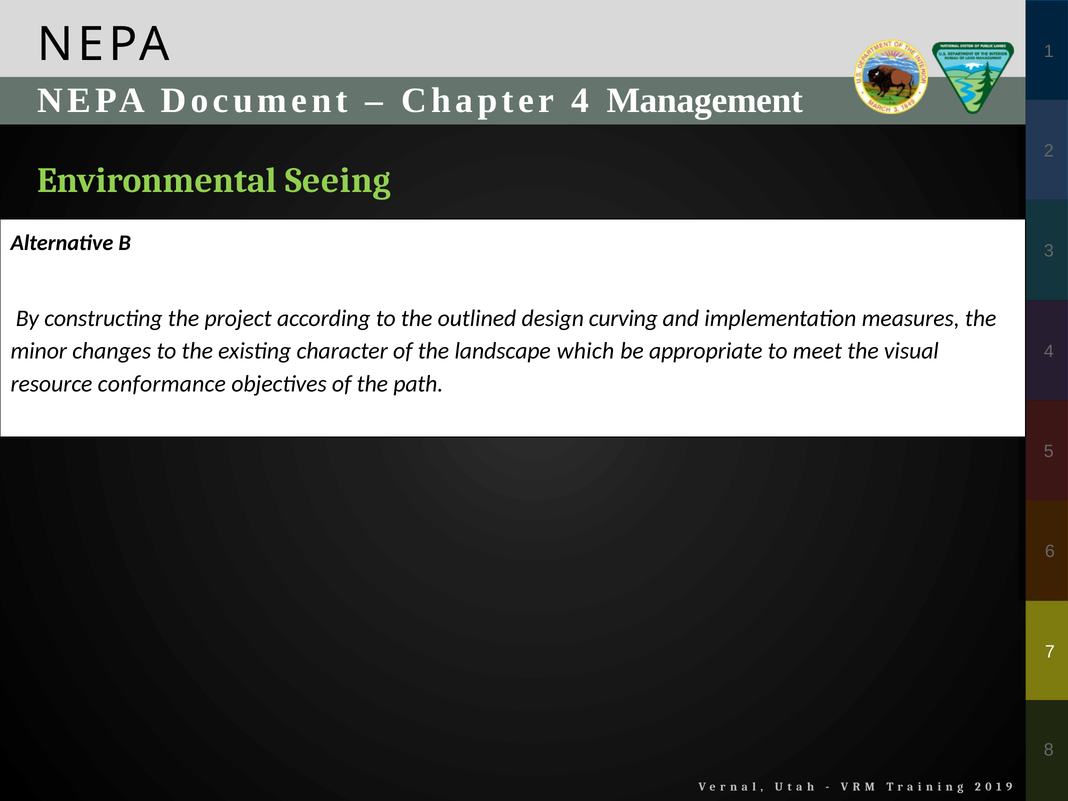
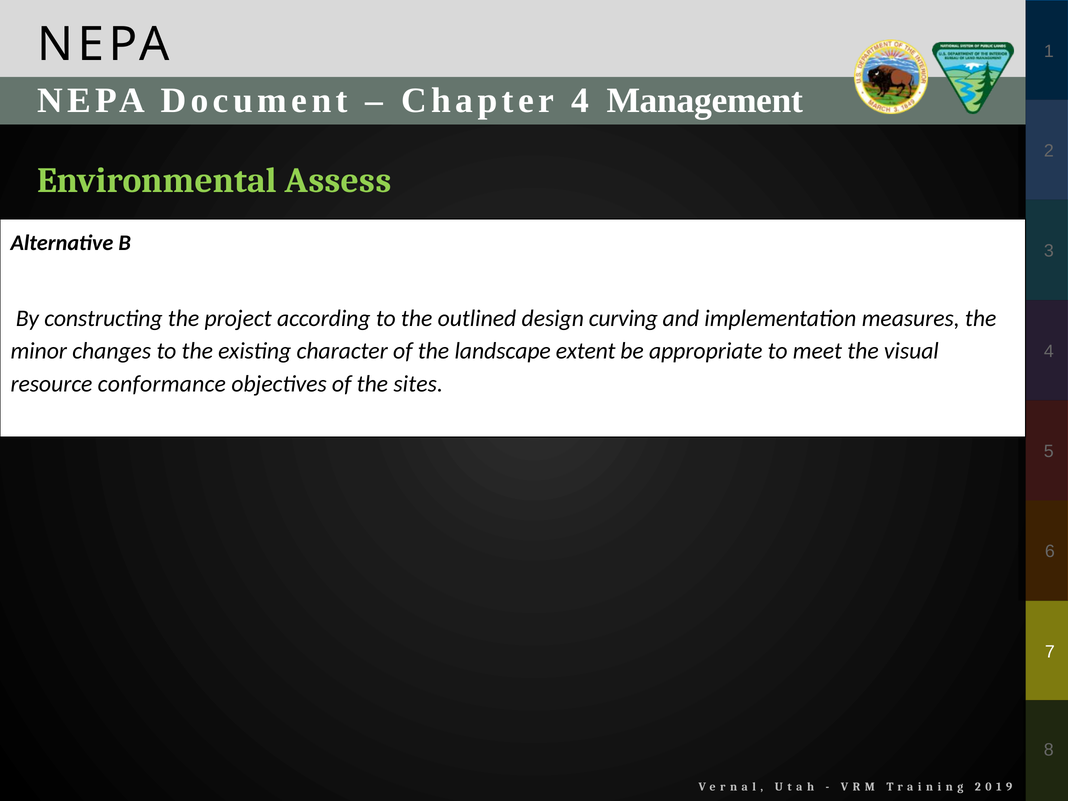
Seeing: Seeing -> Assess (338, 180)
which: which -> extent (586, 351)
path: path -> sites (418, 384)
